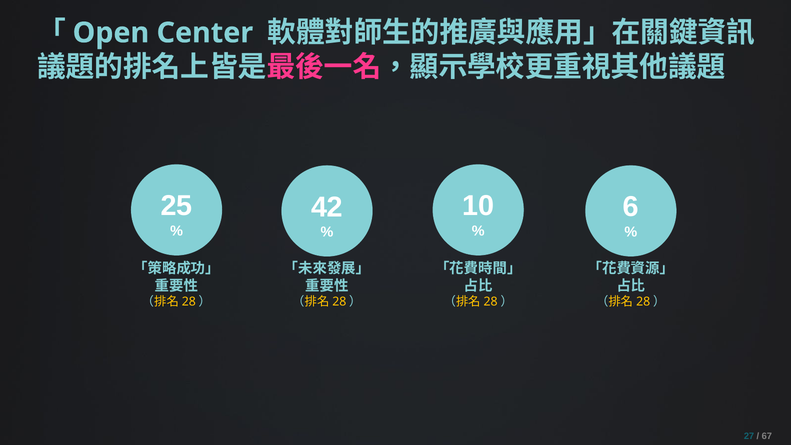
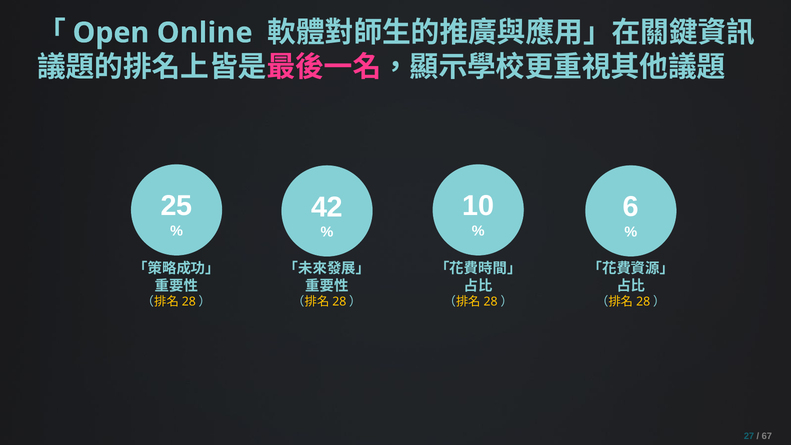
Center: Center -> Online (205, 33)
